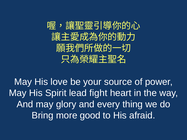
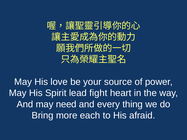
glory: glory -> need (66, 104)
good: good -> each (90, 116)
